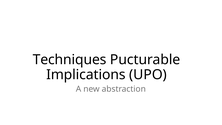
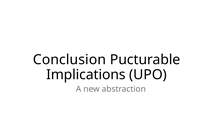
Techniques: Techniques -> Conclusion (69, 60)
